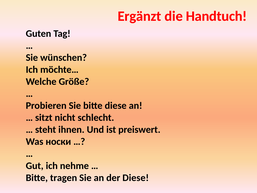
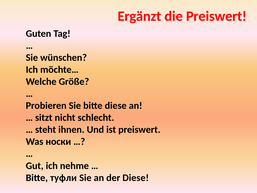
die Handtuch: Handtuch -> Preiswert (216, 16)
tragen: tragen -> туфли (64, 177)
